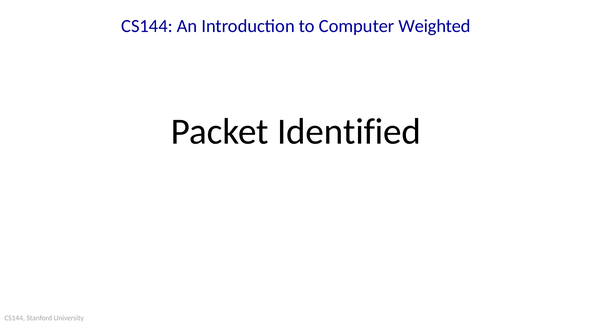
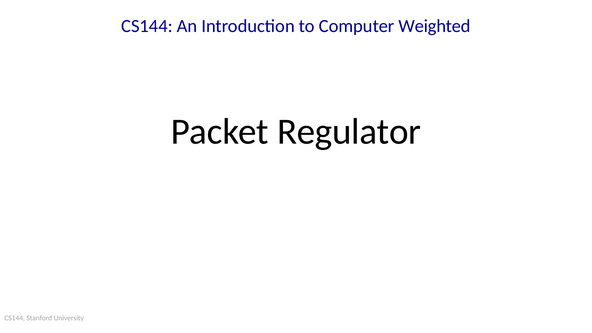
Identified: Identified -> Regulator (349, 131)
